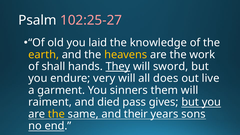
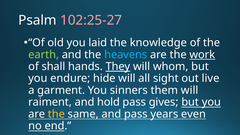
earth colour: yellow -> light green (44, 55)
heavens colour: yellow -> light blue (126, 55)
work underline: none -> present (202, 55)
sword: sword -> whom (171, 66)
very: very -> hide (104, 78)
does: does -> sight (166, 78)
died: died -> hold (109, 102)
and their: their -> pass (136, 114)
sons: sons -> even (194, 114)
